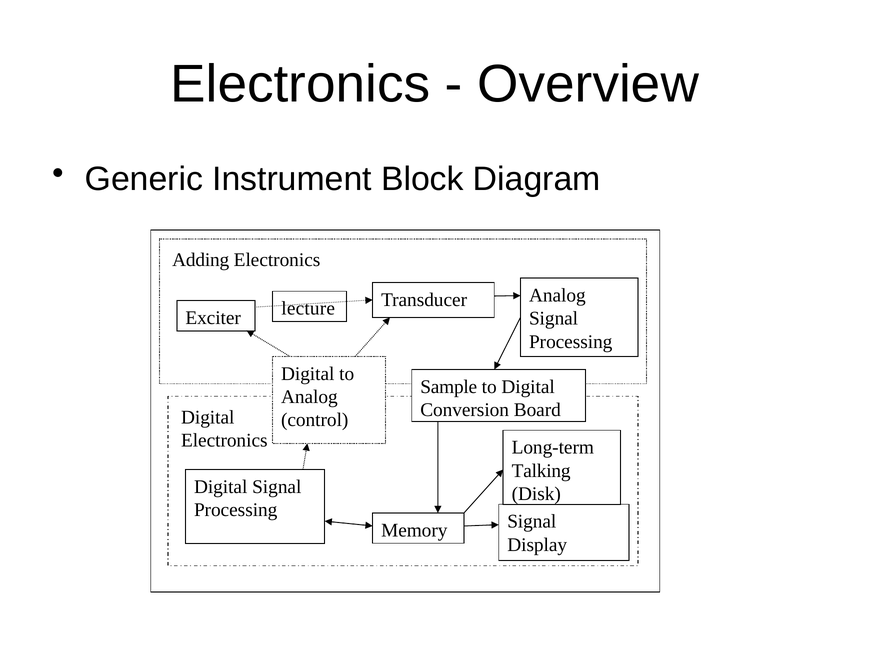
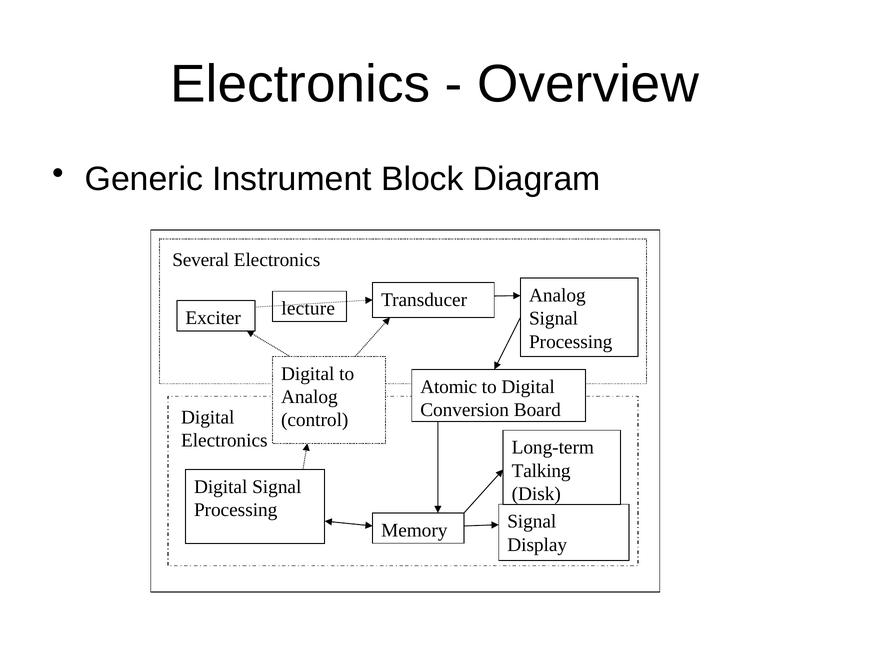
Adding: Adding -> Several (201, 260)
Sample: Sample -> Atomic (449, 387)
